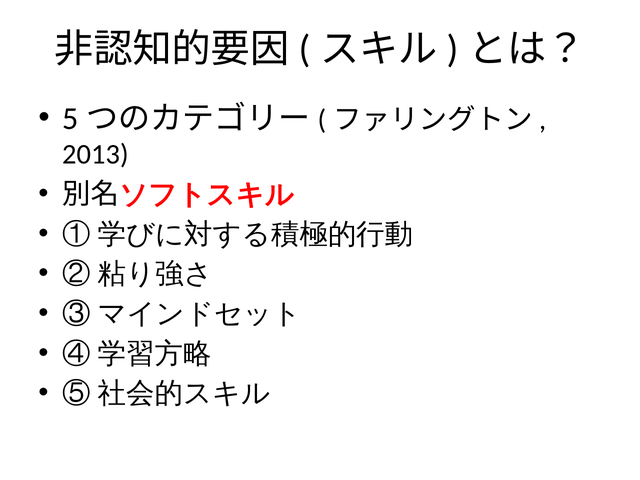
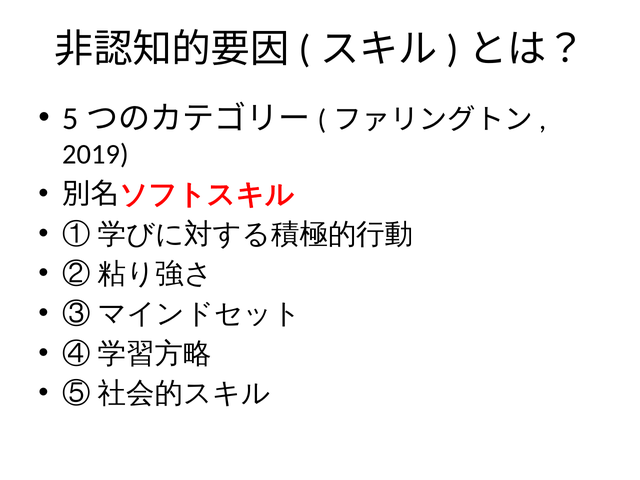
2013: 2013 -> 2019 (96, 154)
